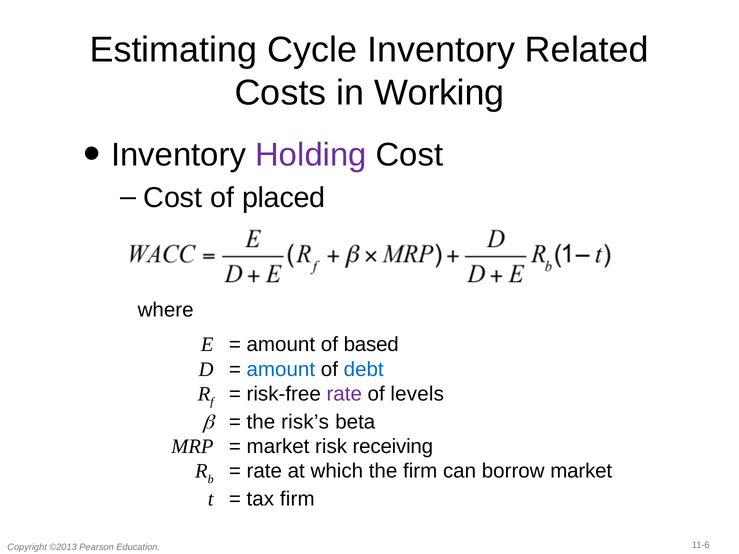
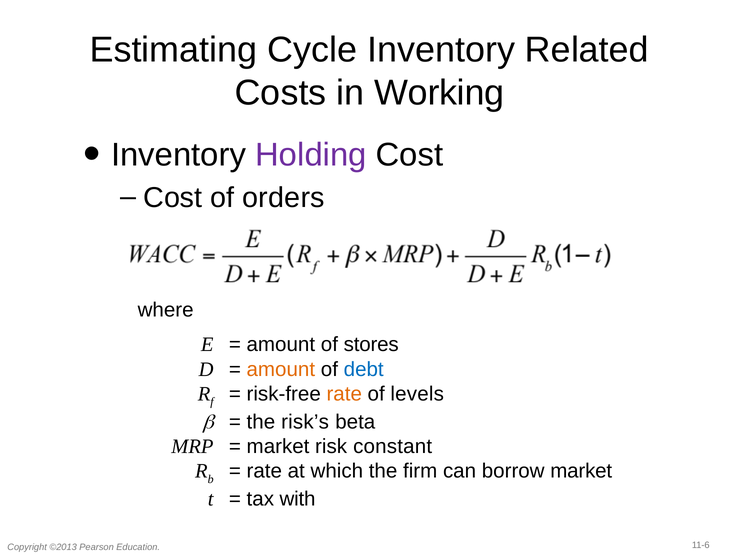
placed: placed -> orders (283, 198)
based: based -> stores (371, 345)
amount colour: blue -> orange (281, 369)
rate colour: purple -> orange (344, 394)
receiving: receiving -> constant (393, 447)
tax firm: firm -> with (297, 499)
